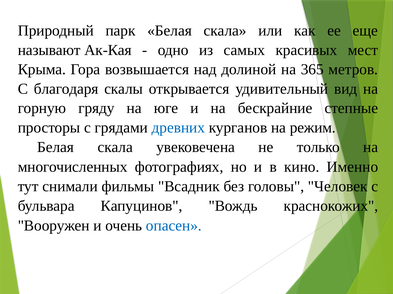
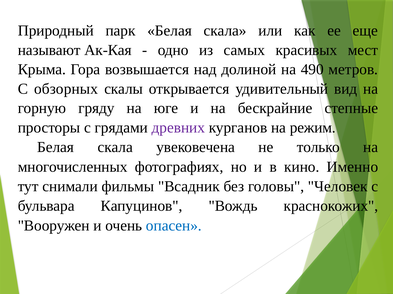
365: 365 -> 490 (312, 70)
благодаря: благодаря -> обзорных (66, 89)
древних colour: blue -> purple (178, 128)
